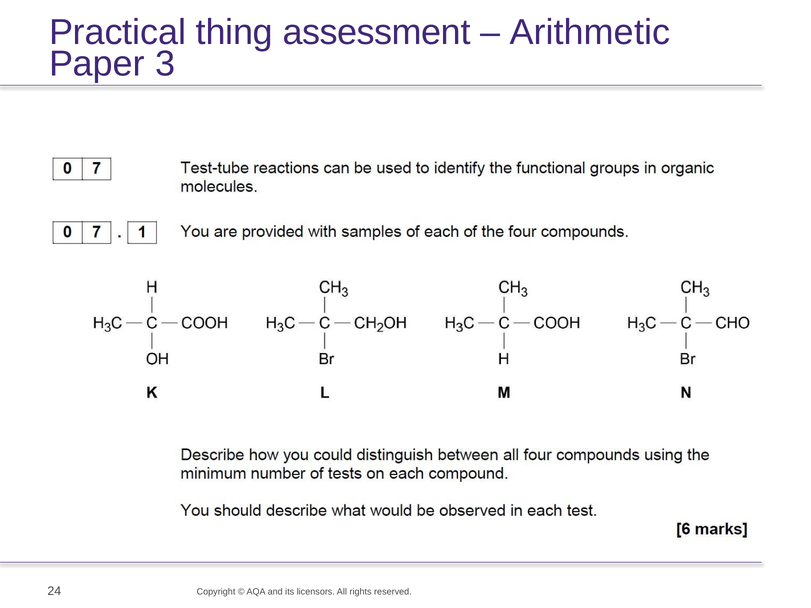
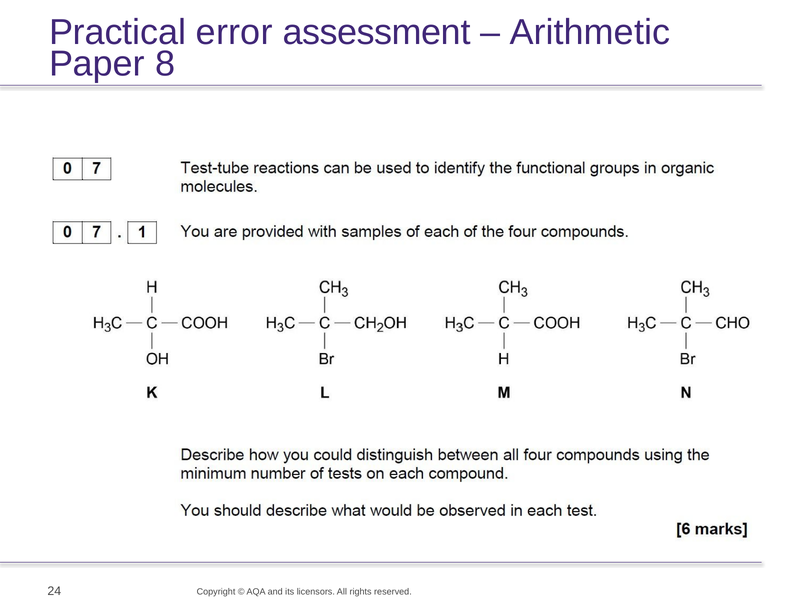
thing: thing -> error (234, 33)
3: 3 -> 8 (165, 64)
